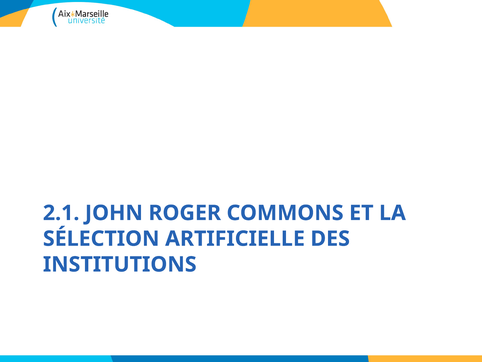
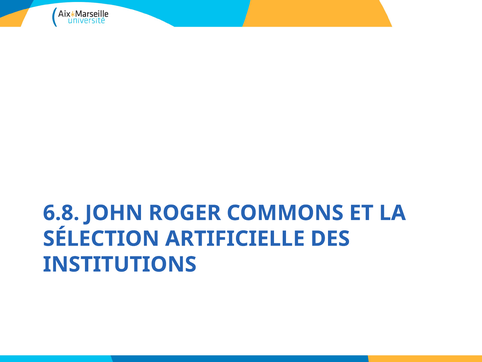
2.1: 2.1 -> 6.8 (61, 213)
